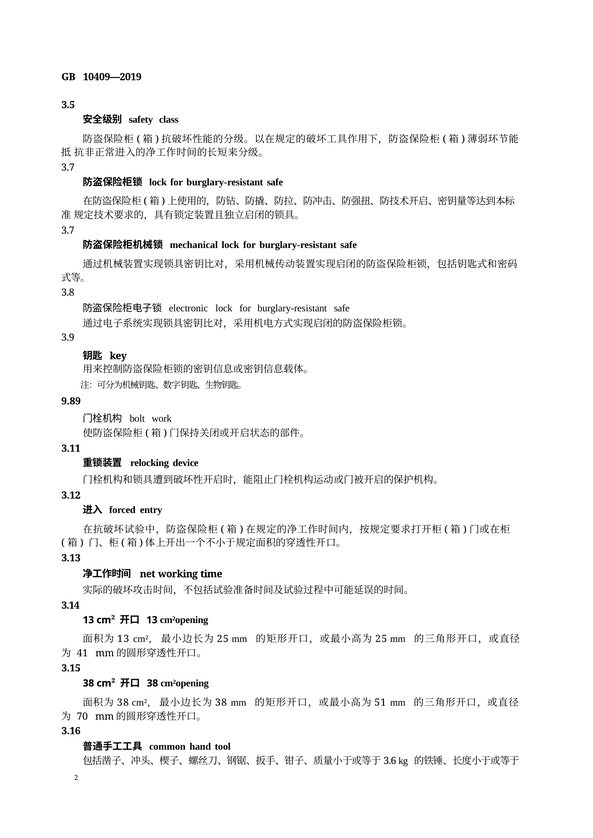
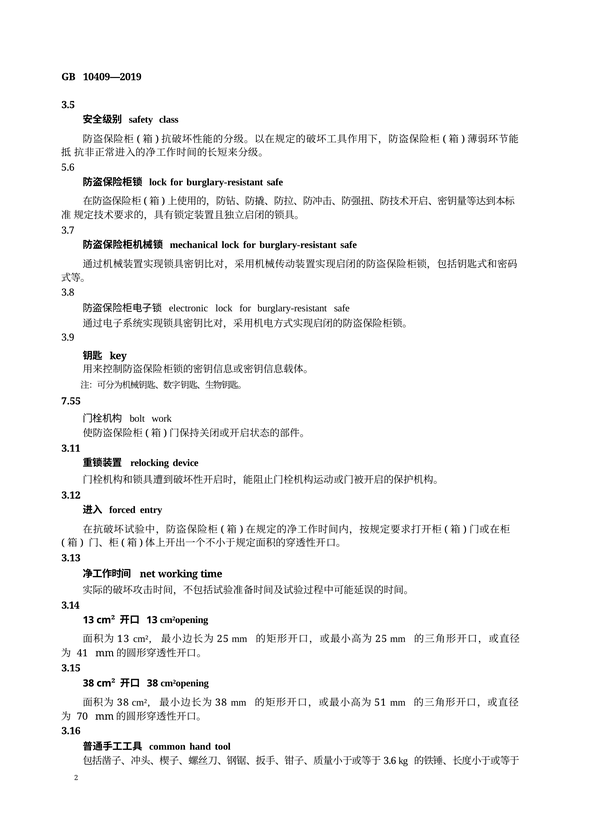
3.7: 3.7 -> 5.6 (68, 168)
9.89: 9.89 -> 7.55 (71, 402)
